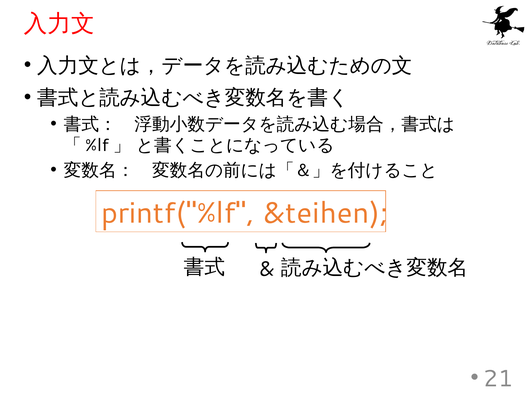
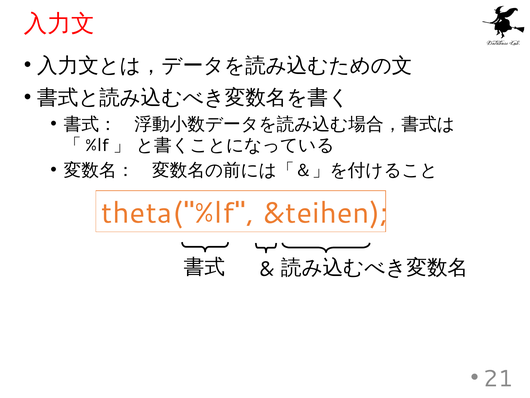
printf("%lf: printf("%lf -> theta("%lf (178, 213)
